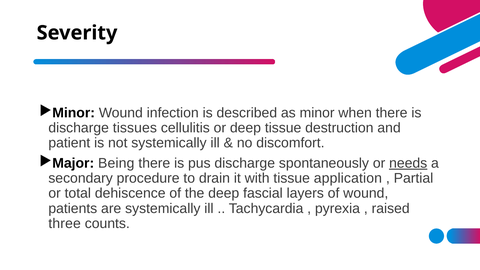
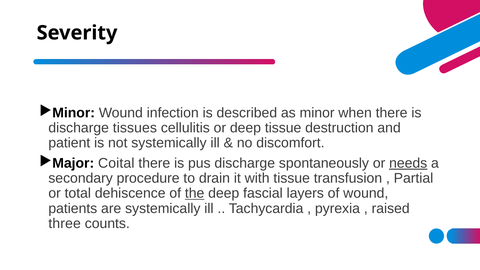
Being: Being -> Coital (116, 163)
application: application -> transfusion (348, 178)
the underline: none -> present (195, 193)
